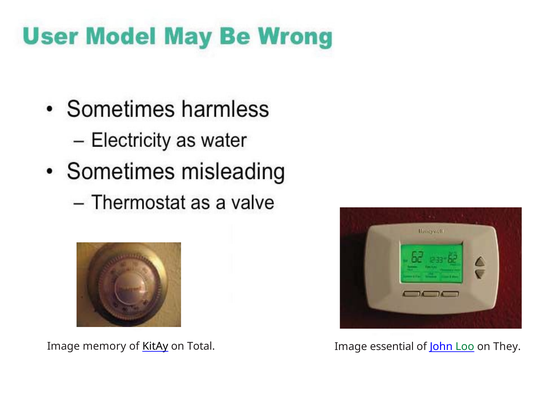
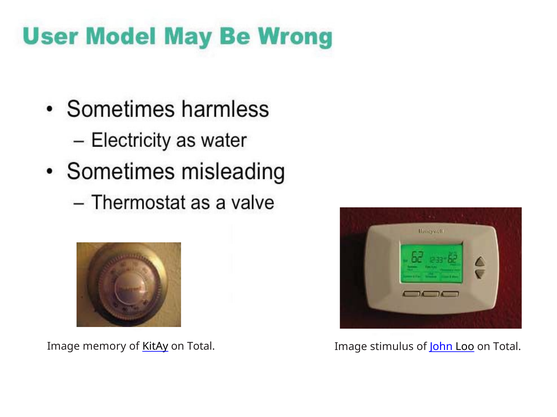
essential: essential -> stimulus (392, 347)
Loo colour: green -> black (465, 347)
They: They -> Total (507, 347)
